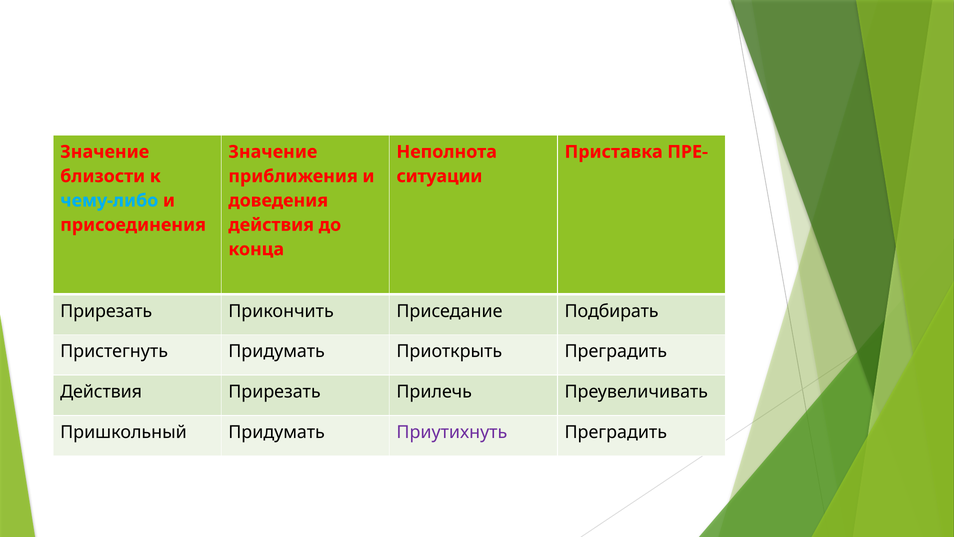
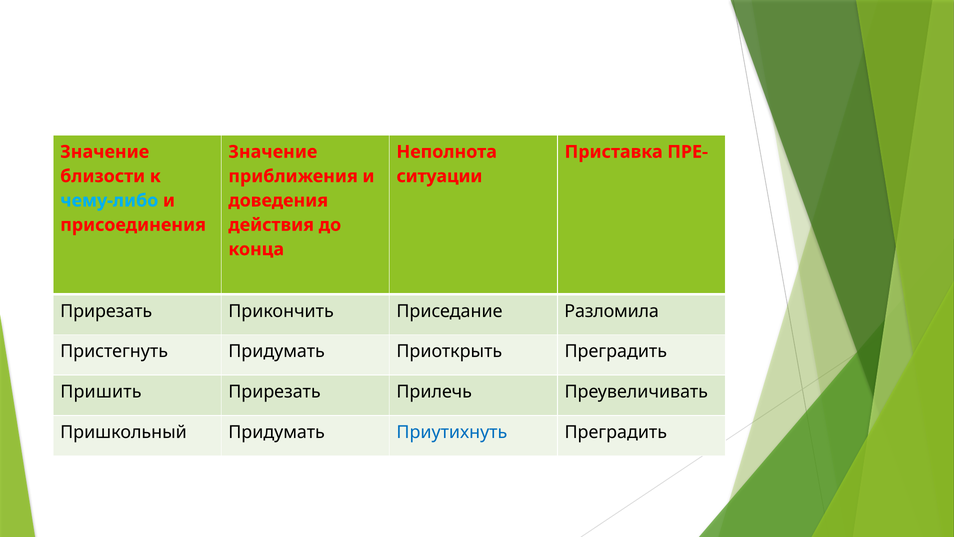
Подбирать: Подбирать -> Разломила (612, 311)
Действия: Действия -> Пришить (101, 392)
Приутихнуть colour: purple -> blue (452, 432)
